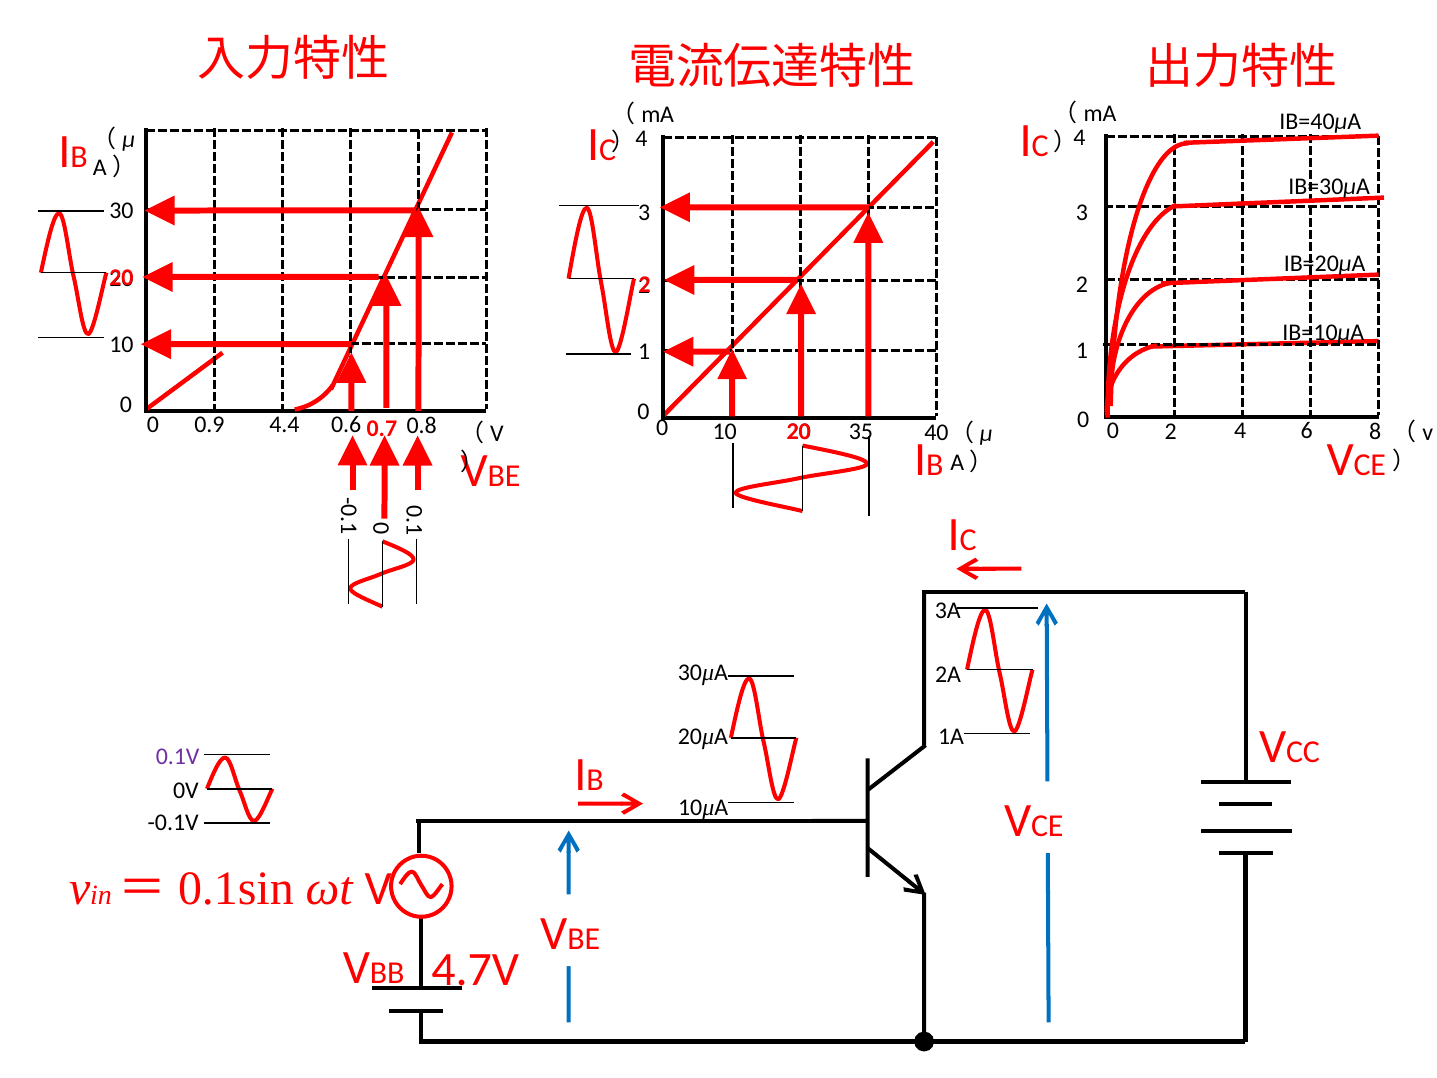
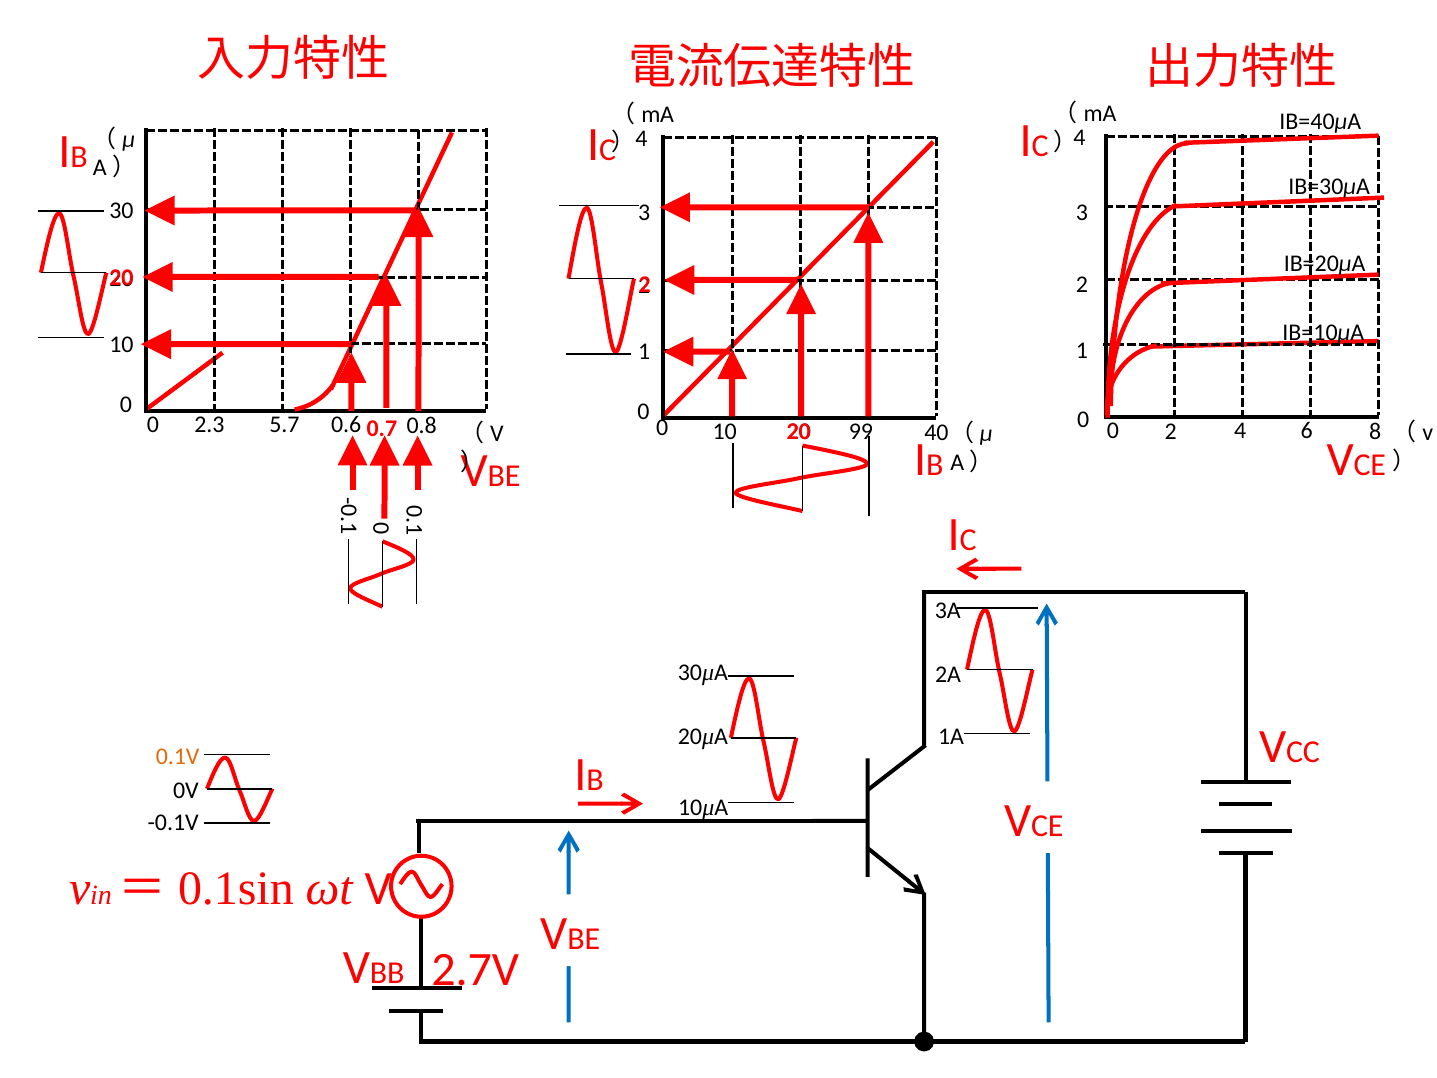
0.9: 0.9 -> 2.3 (209, 425)
4.4: 4.4 -> 5.7 (284, 425)
35: 35 -> 99 (861, 432)
0.1V colour: purple -> orange (178, 757)
4.7V: 4.7V -> 2.7V (475, 969)
